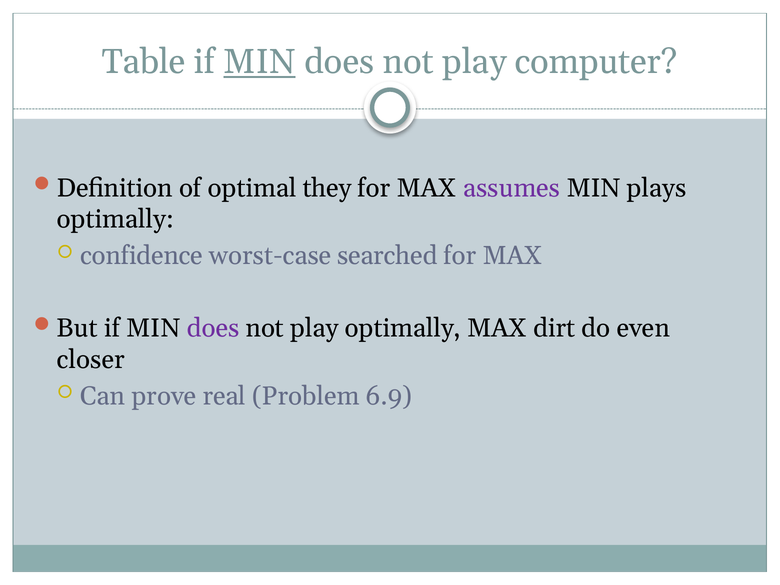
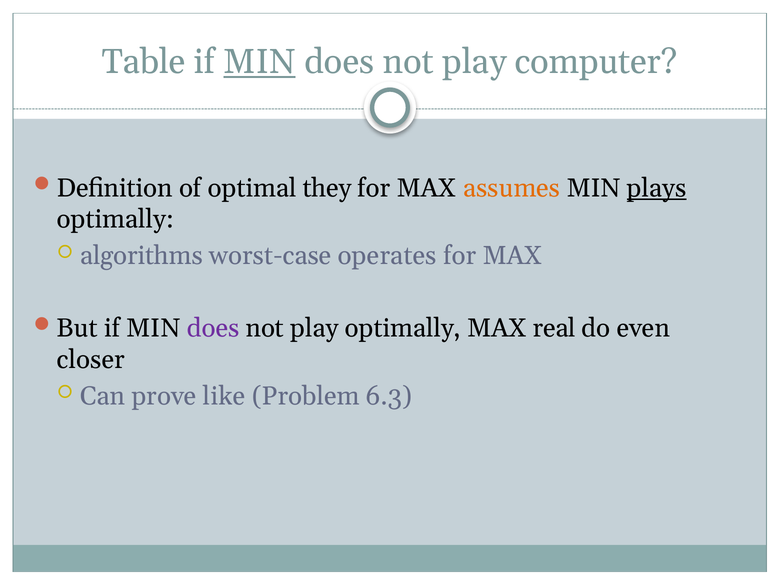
assumes colour: purple -> orange (512, 188)
plays underline: none -> present (657, 188)
confidence: confidence -> algorithms (142, 256)
searched: searched -> operates (387, 256)
dirt: dirt -> real (554, 328)
real: real -> like (224, 396)
6.9: 6.9 -> 6.3 (389, 396)
